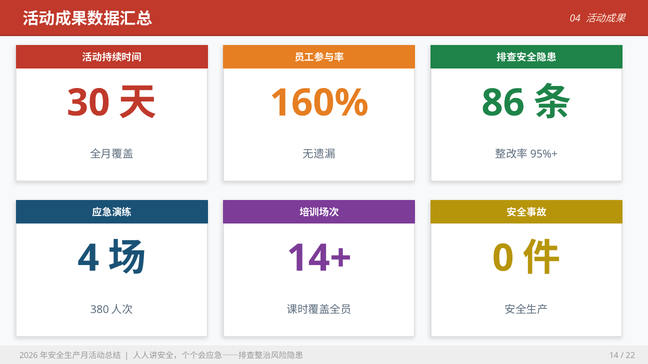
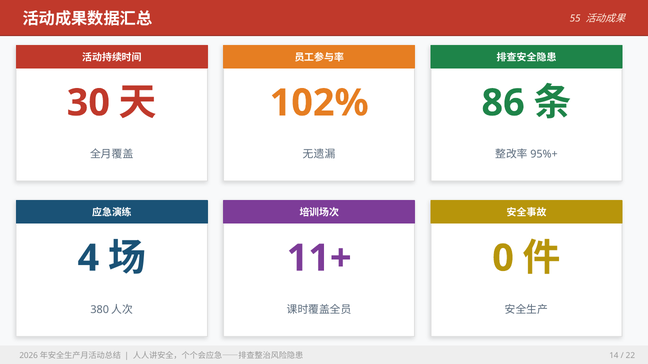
04: 04 -> 55 (575, 18)
160%: 160% -> 102% (319, 103)
14+: 14+ -> 11+ (319, 259)
